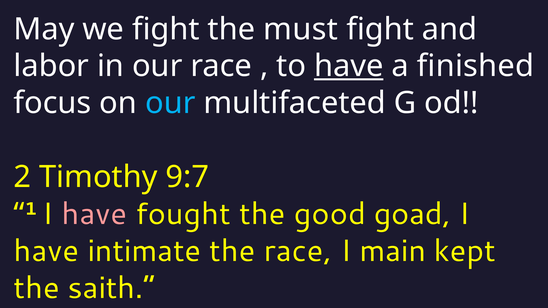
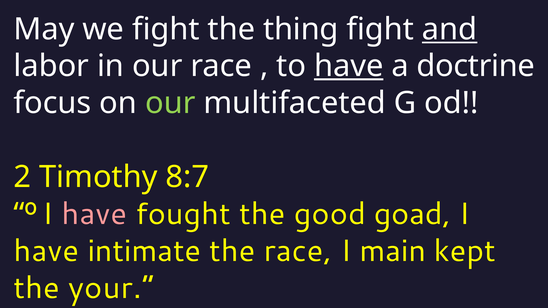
must: must -> thing (301, 29)
and underline: none -> present (450, 29)
finished: finished -> doctrine (476, 66)
our colour: light blue -> light green (170, 103)
9:7: 9:7 -> 8:7 (187, 177)
1: 1 -> 0 (31, 209)
saith: saith -> your (111, 288)
